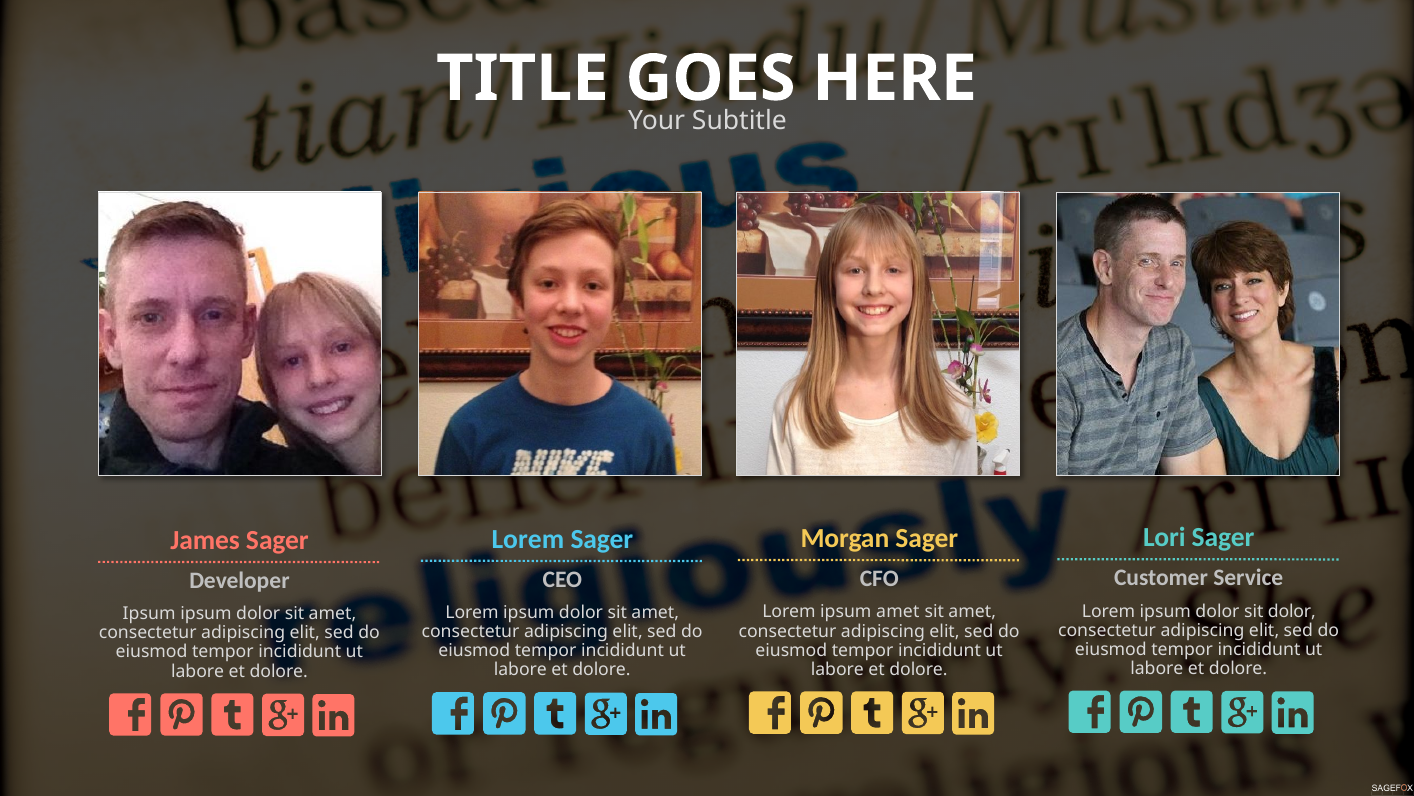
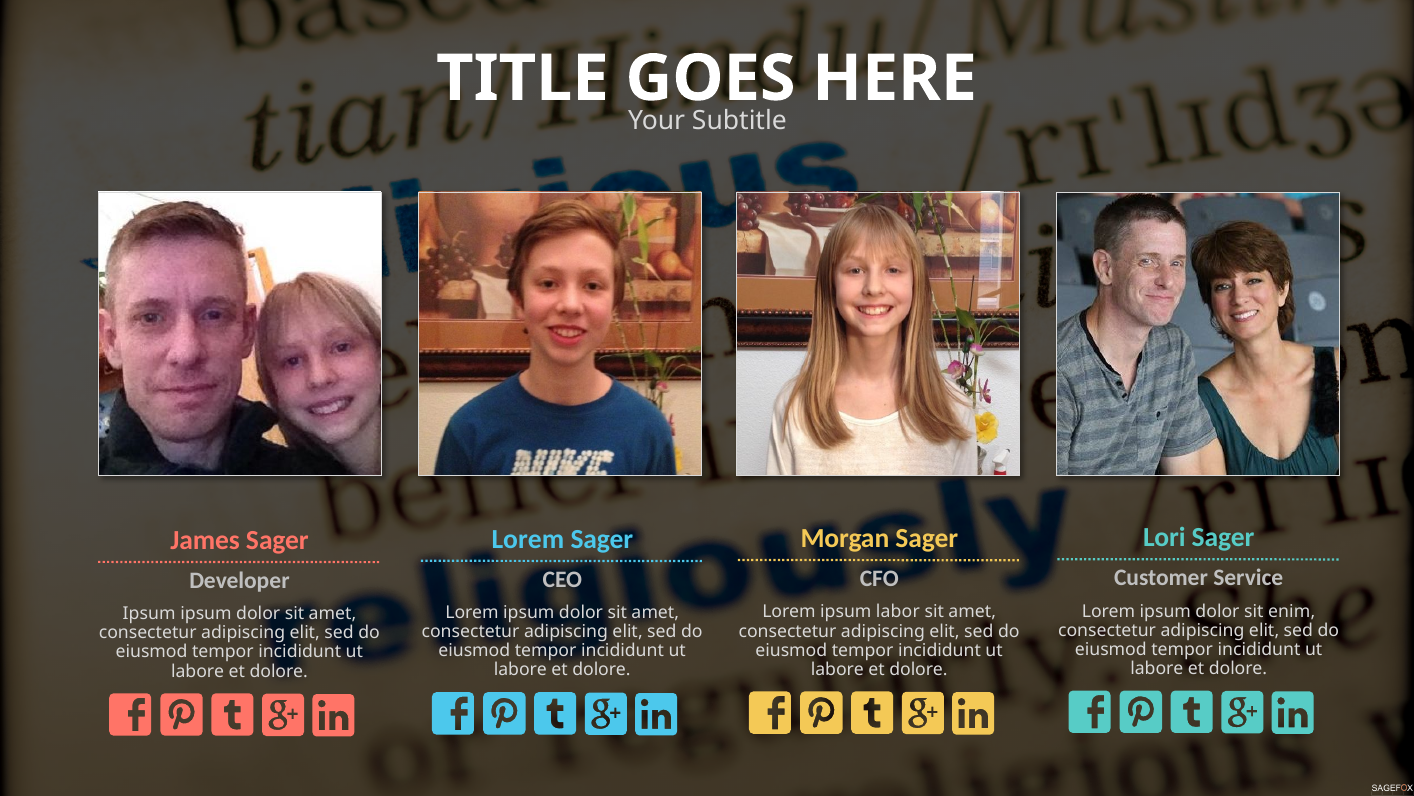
sit dolor: dolor -> enim (1292, 611)
ipsum amet: amet -> labor (898, 612)
